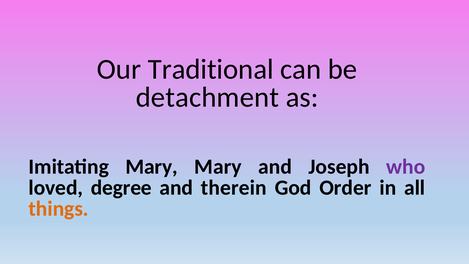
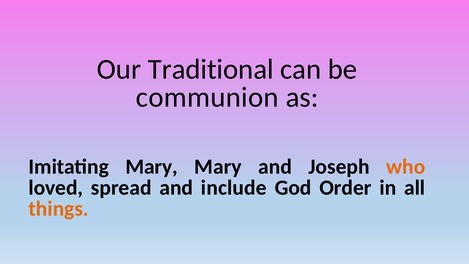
detachment: detachment -> communion (207, 97)
who colour: purple -> orange (406, 167)
degree: degree -> spread (121, 188)
therein: therein -> include (234, 188)
